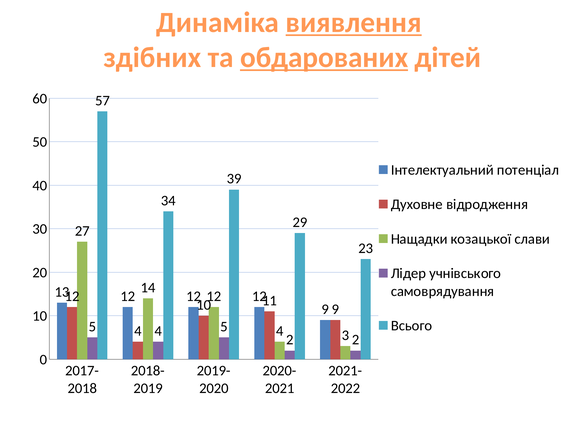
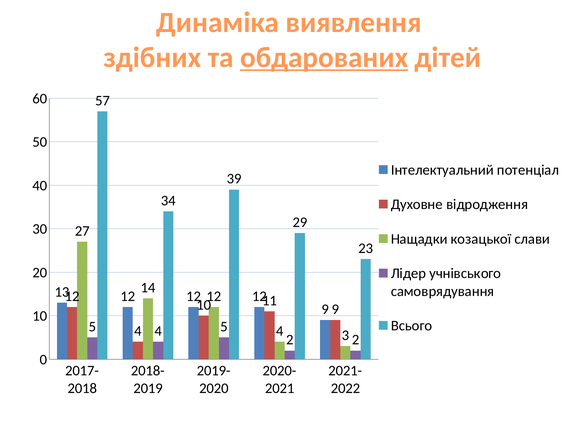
виявлення underline: present -> none (354, 22)
